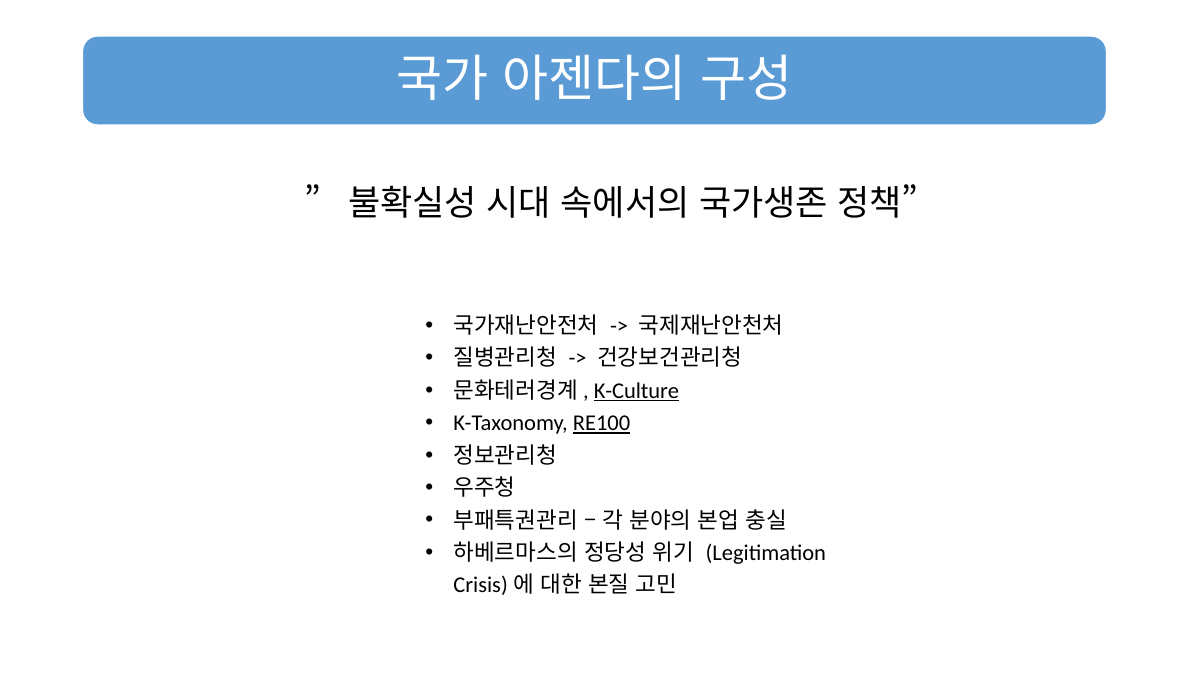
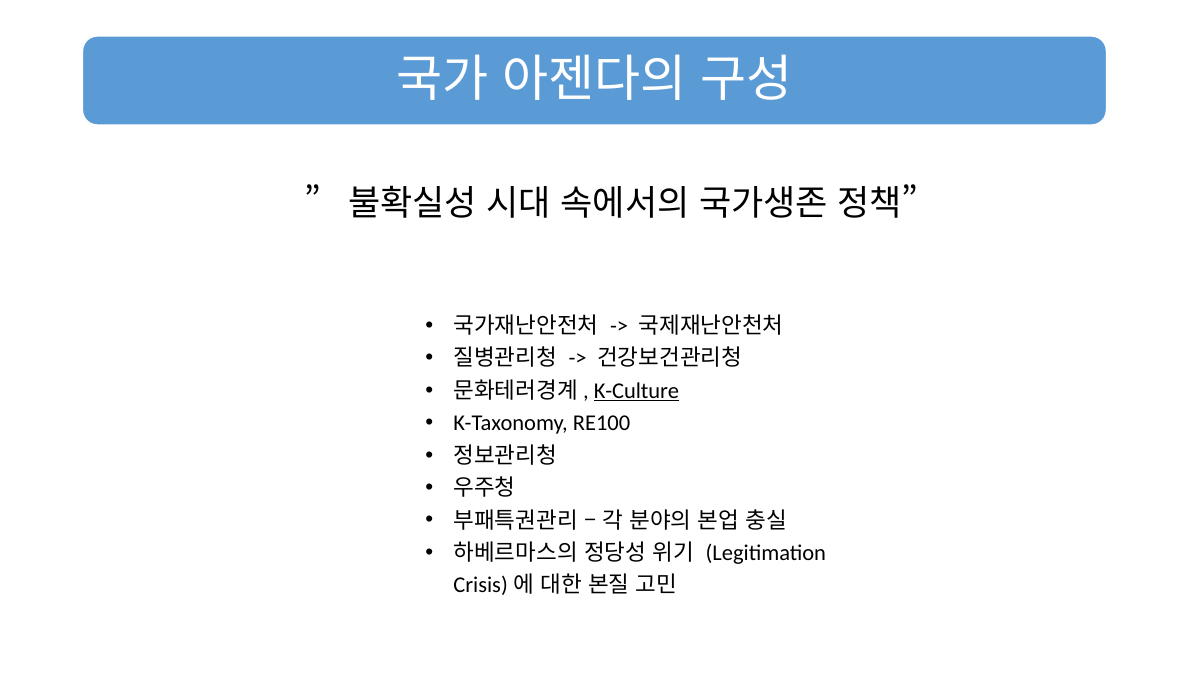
RE100 underline: present -> none (602, 423)
